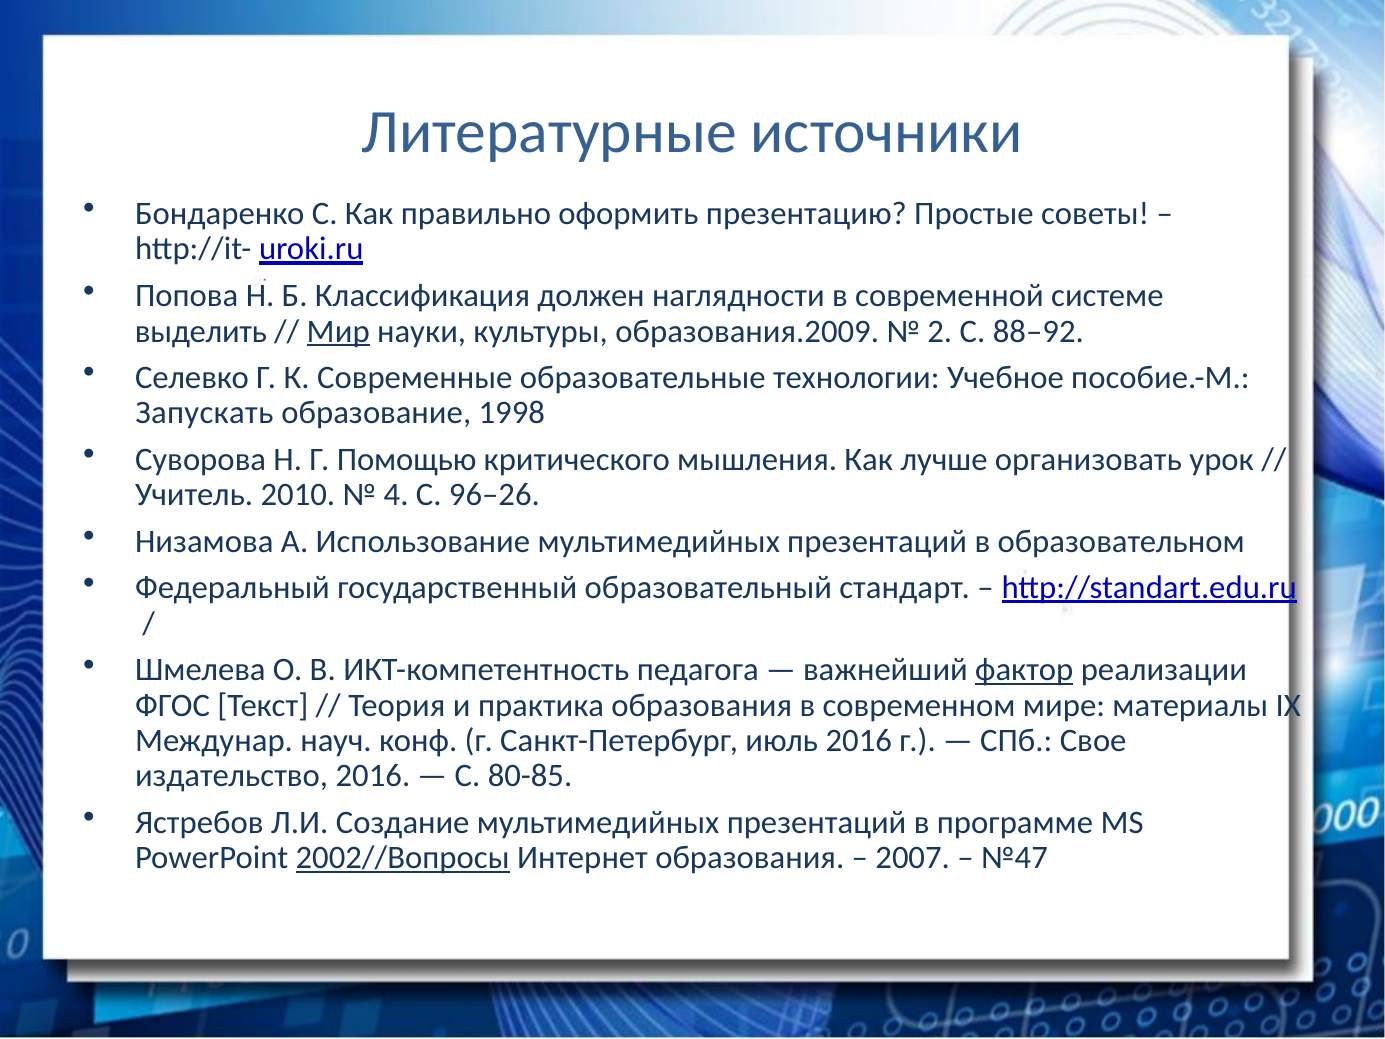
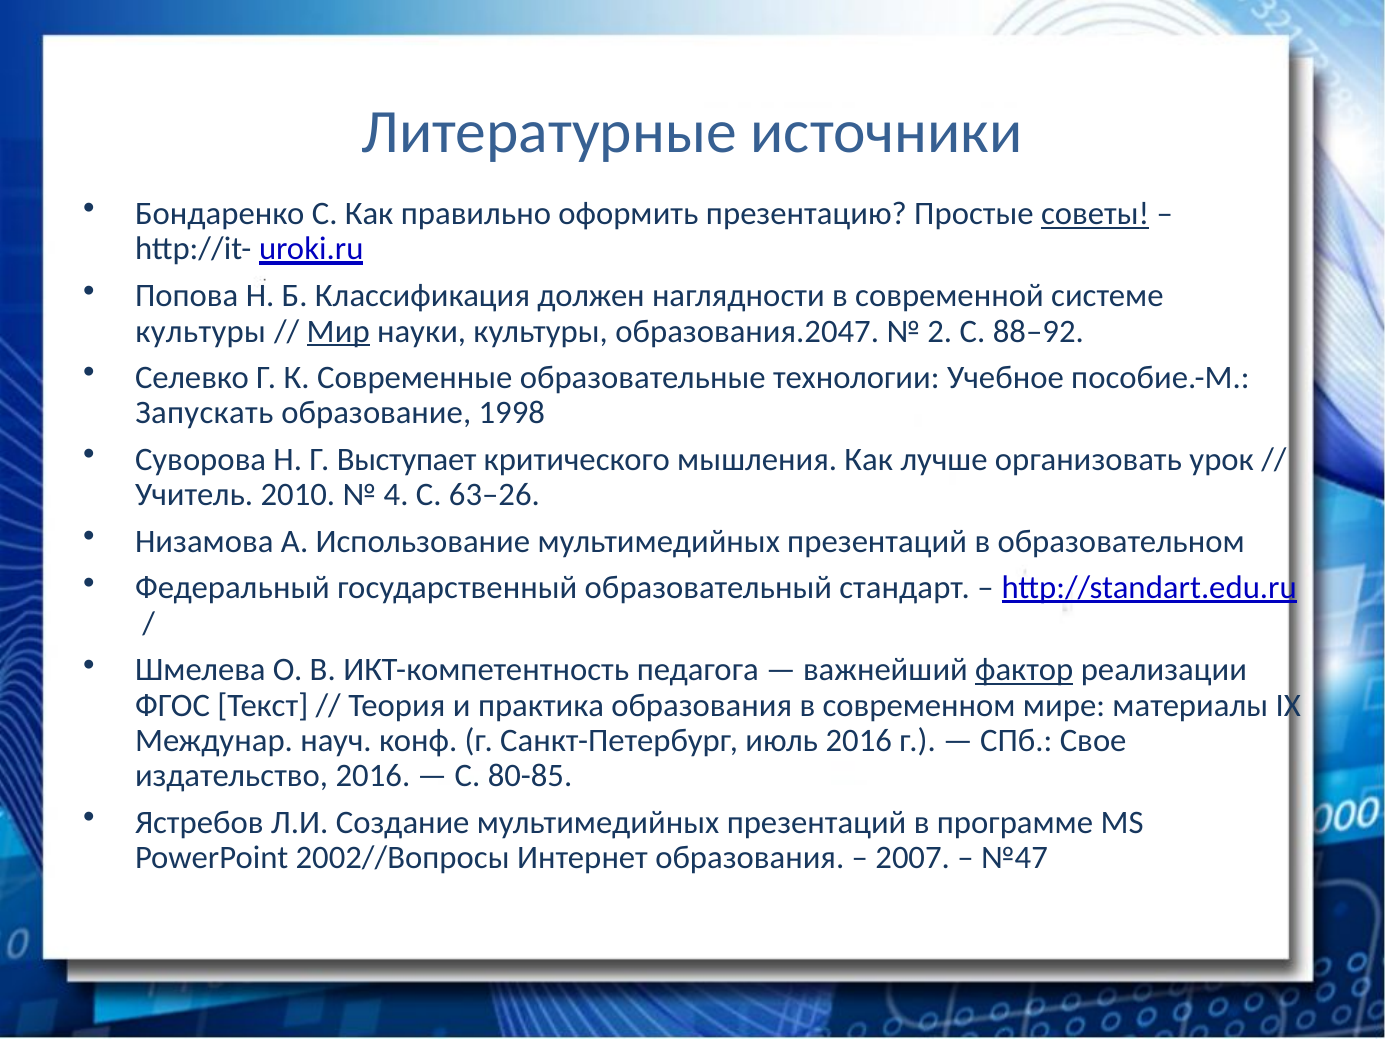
советы underline: none -> present (1095, 214)
выделить: выделить -> культуры (201, 331)
образования.2009: образования.2009 -> образования.2047 (747, 331)
Помощью: Помощью -> Выступает (407, 459)
96–26: 96–26 -> 63–26 (494, 495)
2002//Вопросы underline: present -> none (403, 858)
